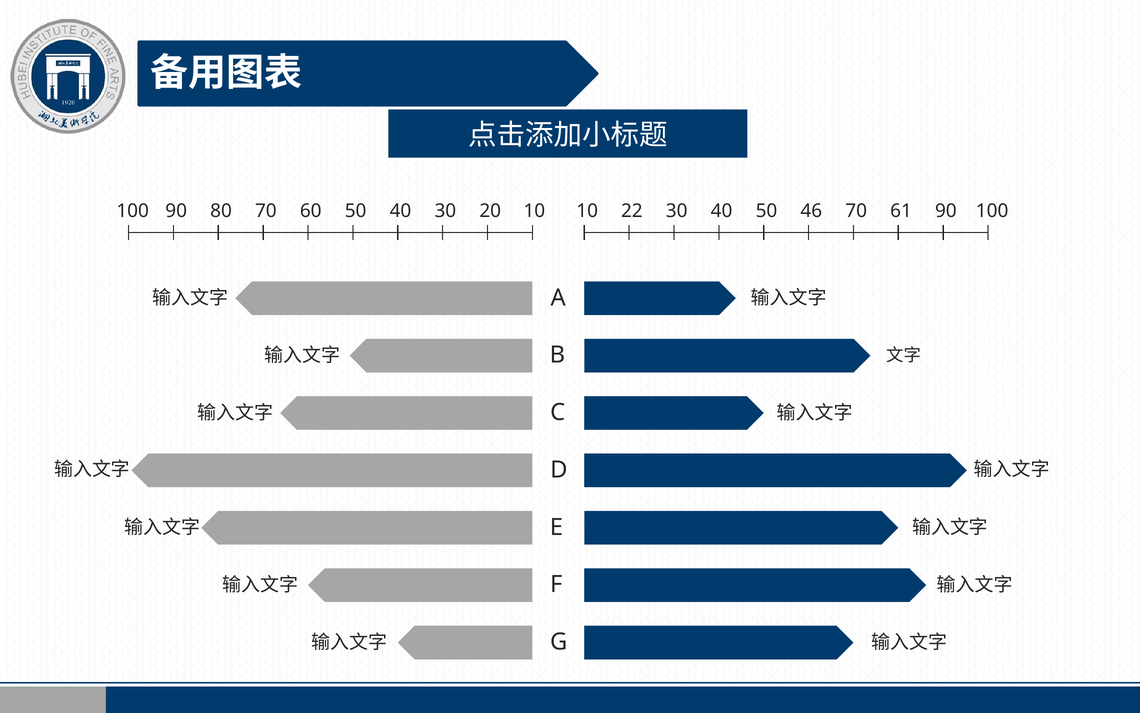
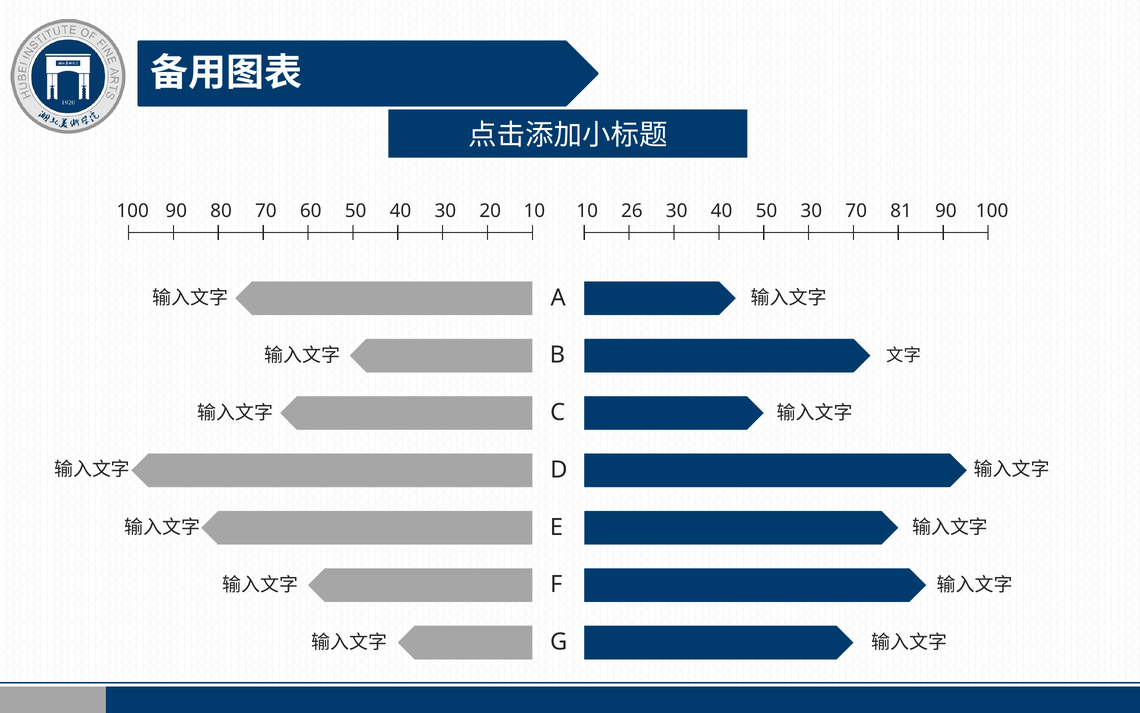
22: 22 -> 26 (632, 211)
50 46: 46 -> 30 (811, 211)
61: 61 -> 81 (901, 211)
